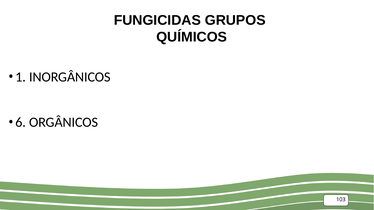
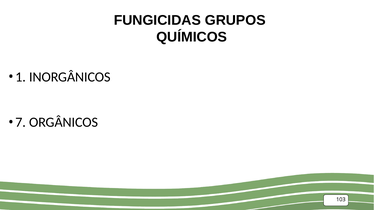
6: 6 -> 7 (21, 123)
